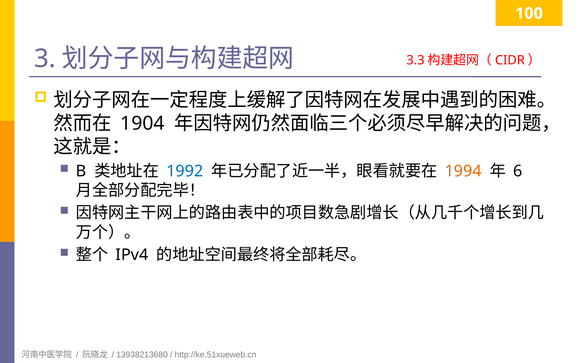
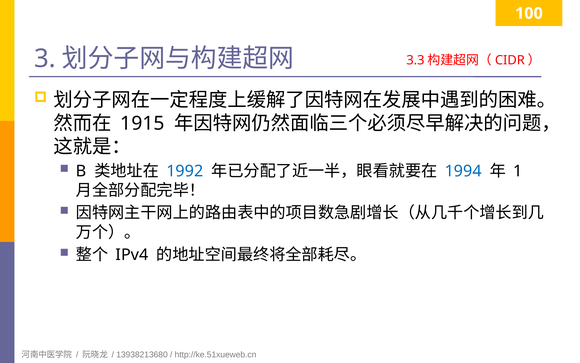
1904: 1904 -> 1915 (142, 123)
1994 colour: orange -> blue (463, 171)
6: 6 -> 1 (518, 171)
